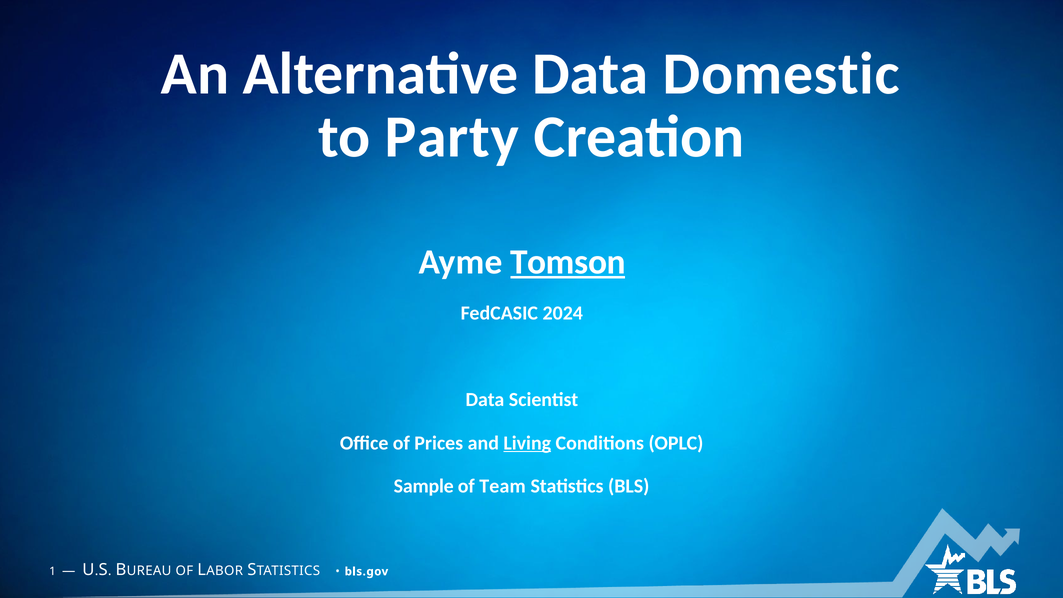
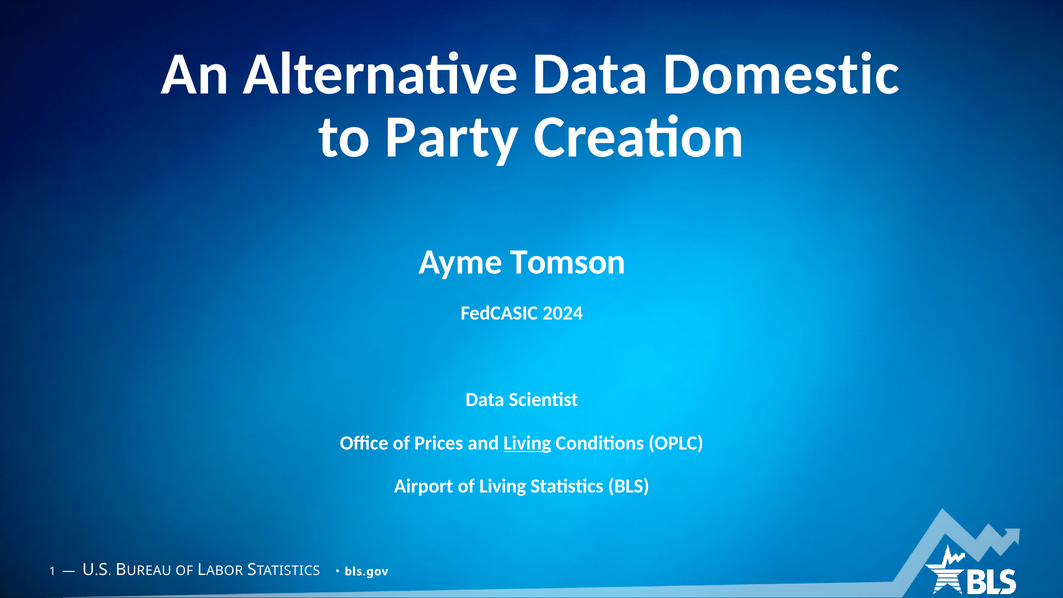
Tomson underline: present -> none (568, 262)
Sample: Sample -> Airport (424, 486)
of Team: Team -> Living (503, 486)
